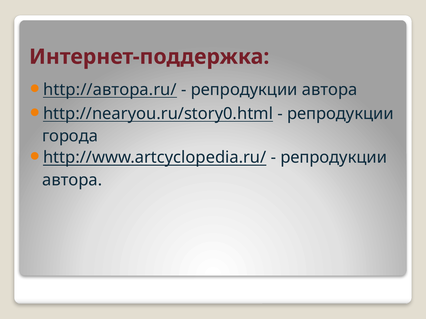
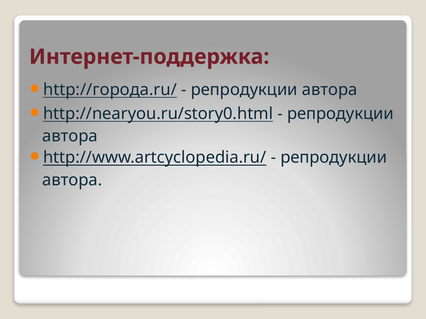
http://автора.ru/: http://автора.ru/ -> http://города.ru/ (110, 90)
города: города -> автора (70, 136)
